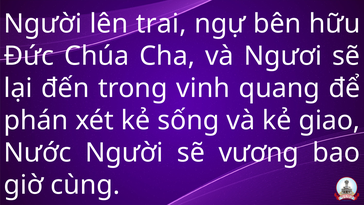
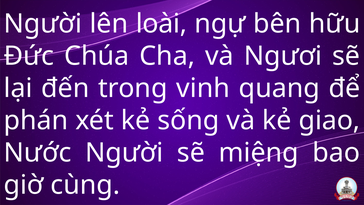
trai: trai -> loài (161, 24)
vương: vương -> miệng (259, 153)
